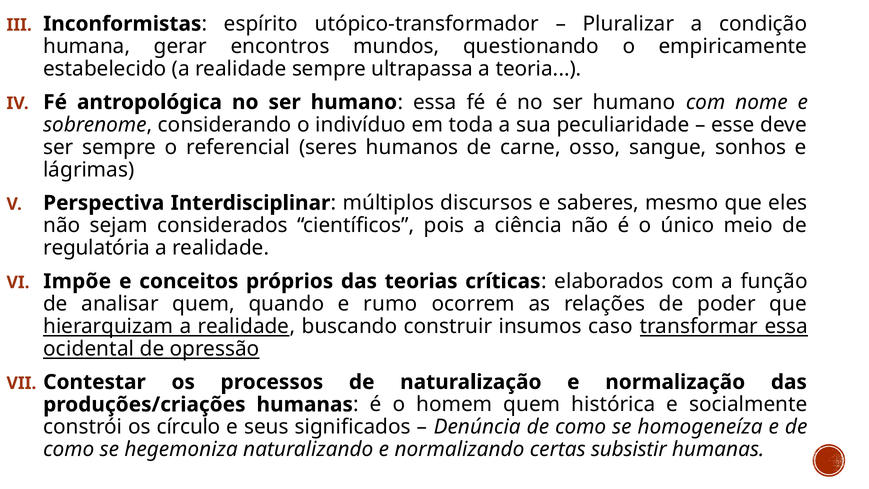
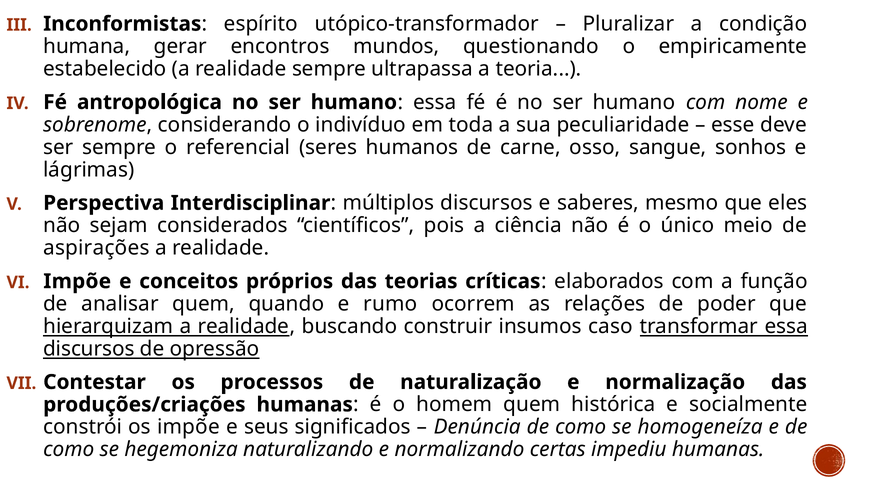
regulatória: regulatória -> aspirações (96, 248)
ocidental: ocidental -> discursos (89, 349)
os círculo: círculo -> impõe (188, 427)
subsistir: subsistir -> impediu (629, 449)
